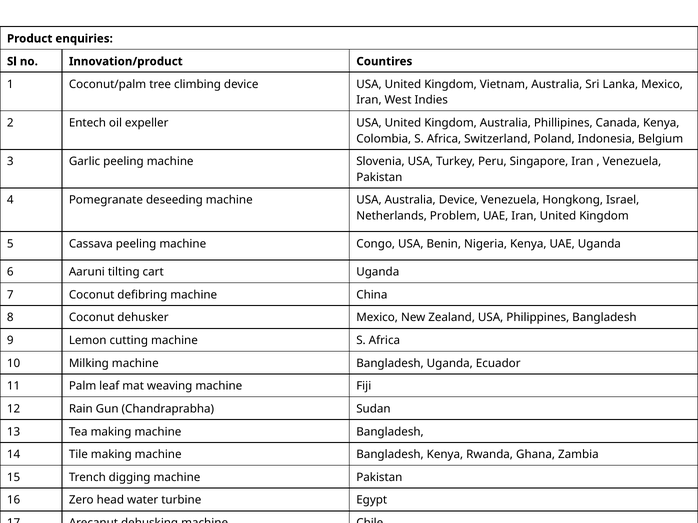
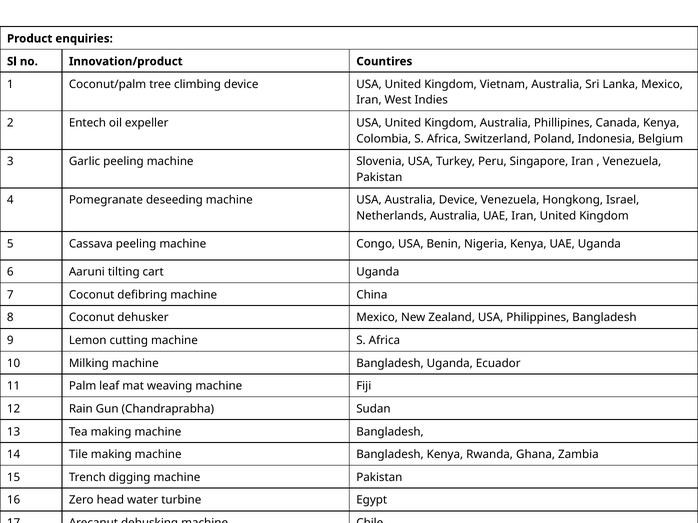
Netherlands Problem: Problem -> Australia (455, 216)
